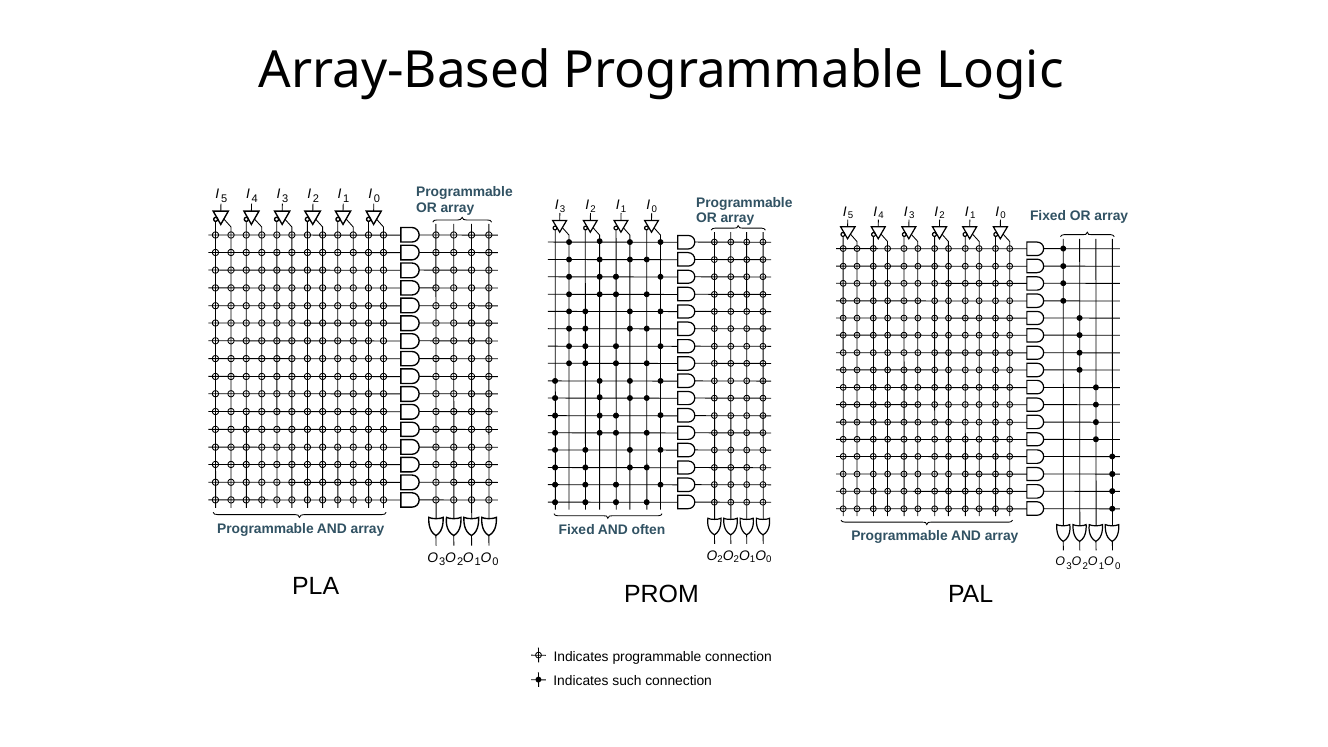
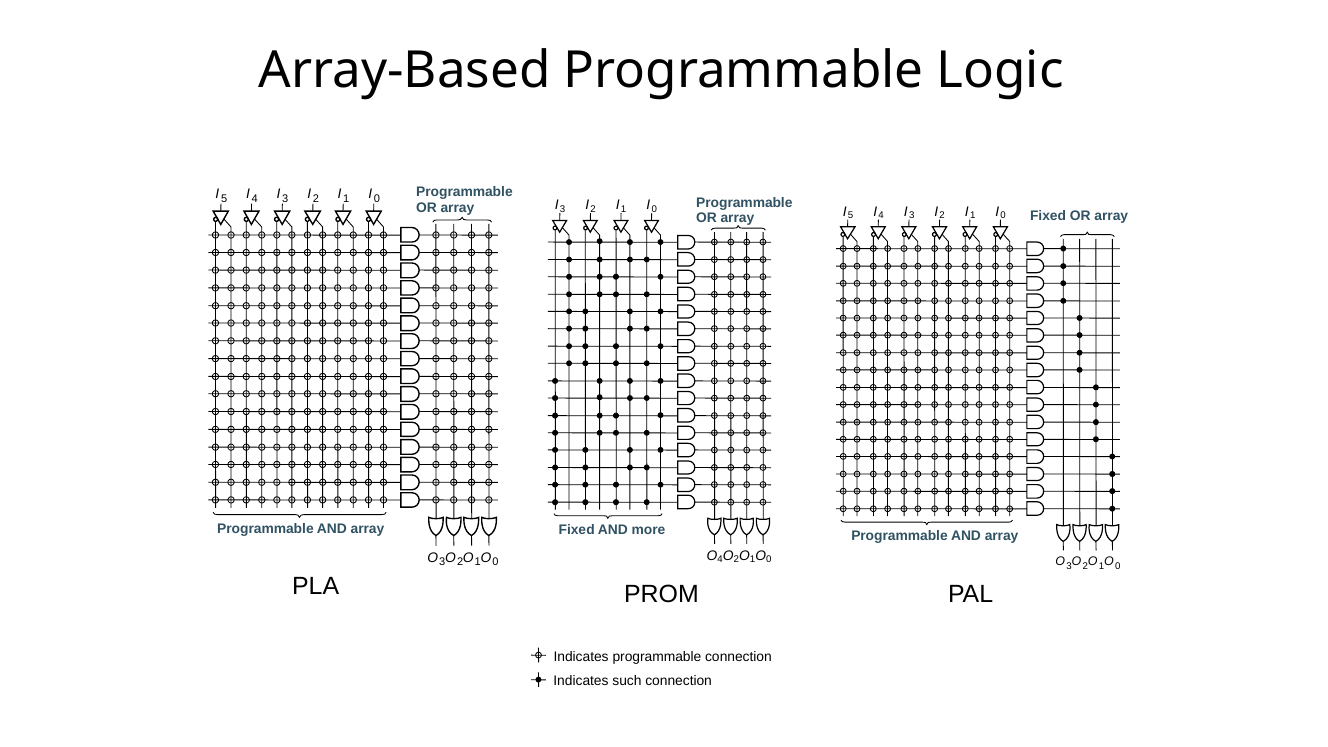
often: often -> more (648, 530)
2: 2 -> 4 (720, 559)
